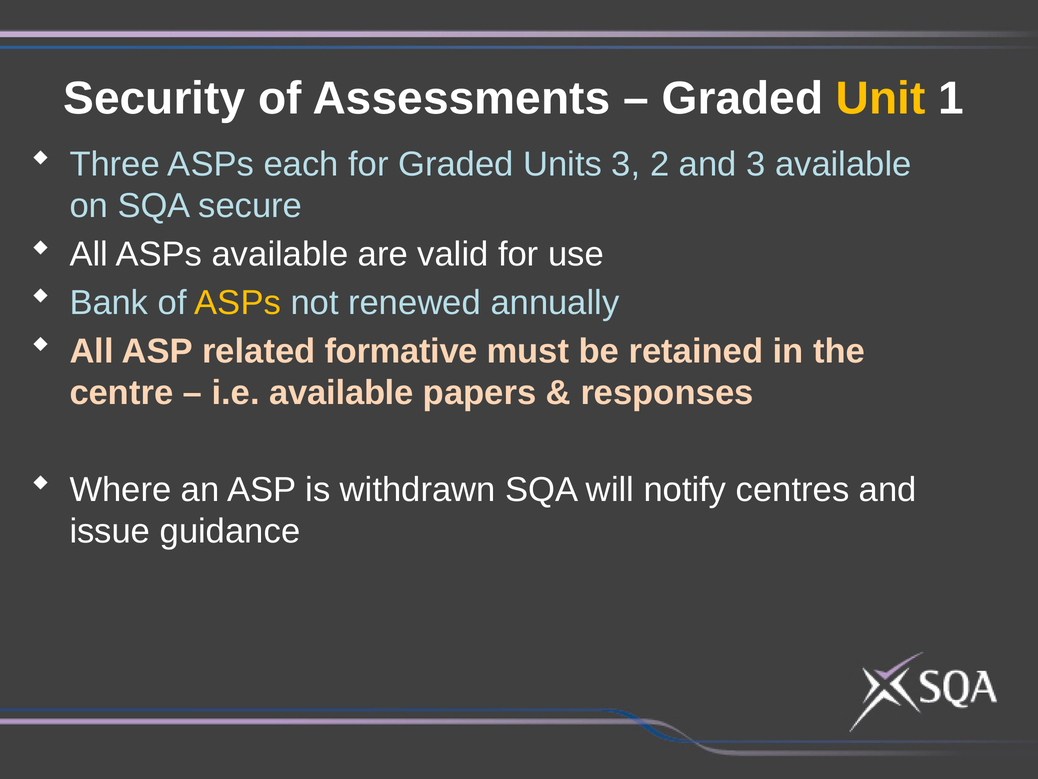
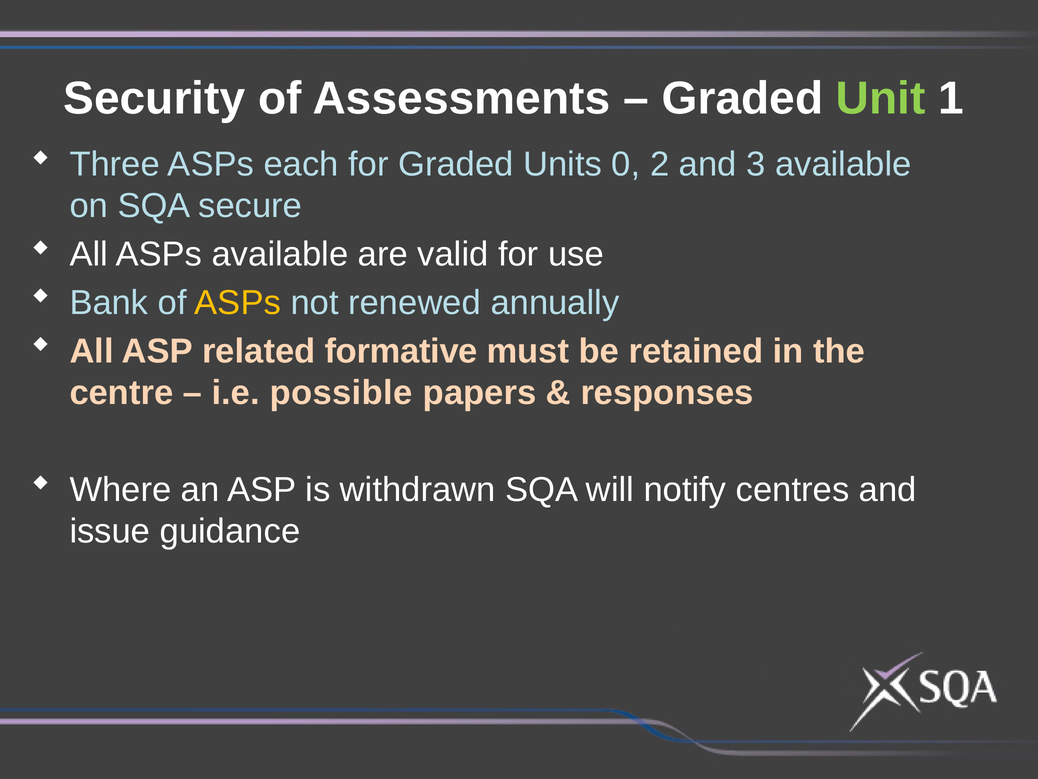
Unit colour: yellow -> light green (881, 98)
Units 3: 3 -> 0 (626, 164)
i.e available: available -> possible (341, 392)
